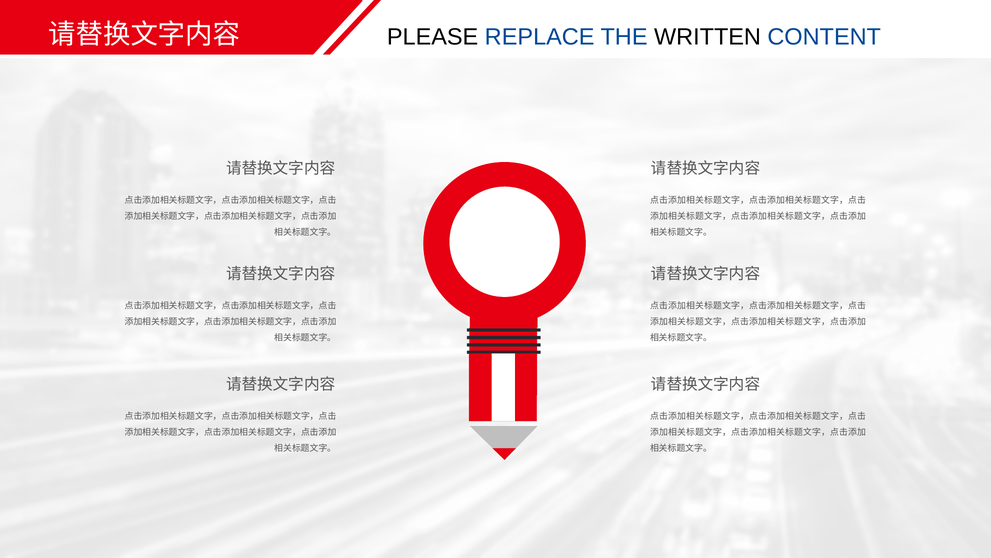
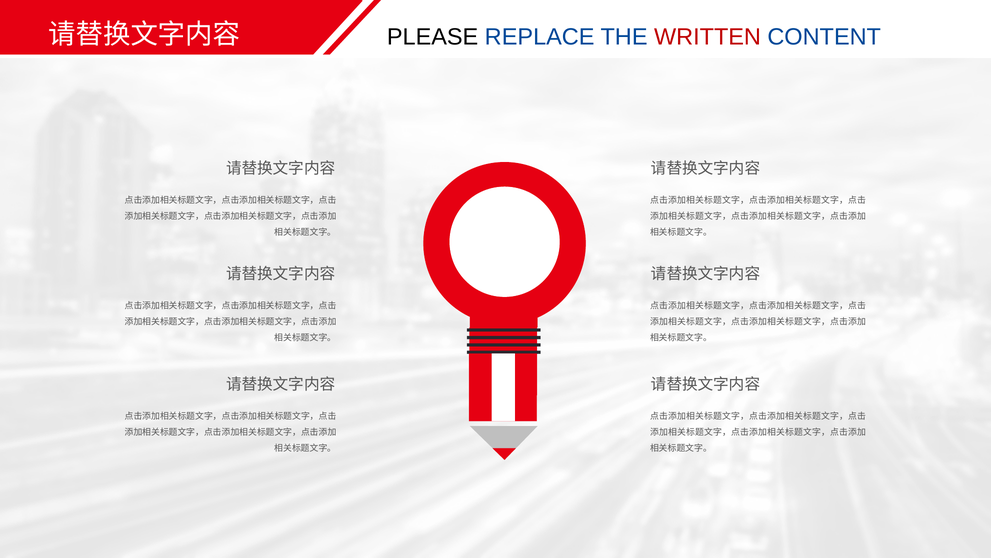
WRITTEN colour: black -> red (708, 37)
